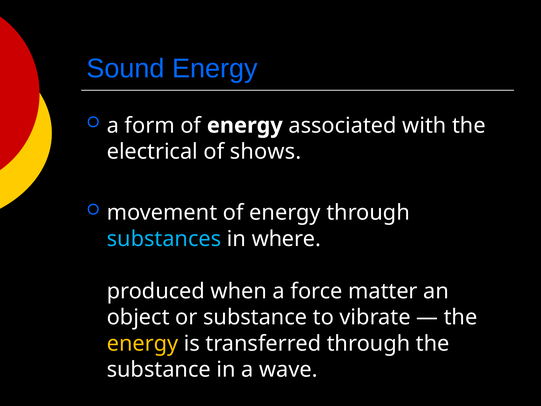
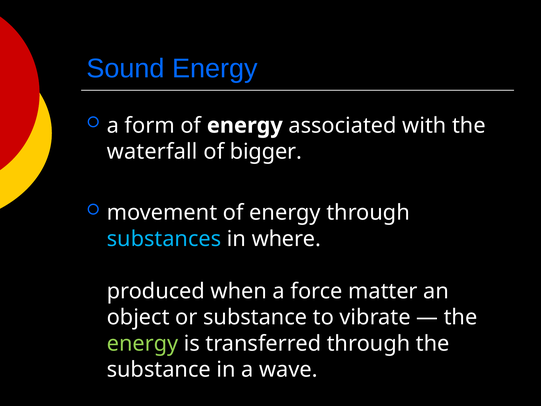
electrical: electrical -> waterfall (152, 152)
shows: shows -> bigger (266, 152)
energy colour: yellow -> light green (142, 343)
